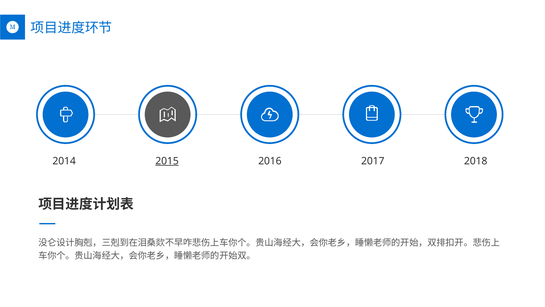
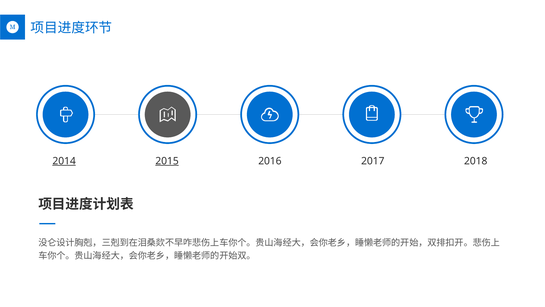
2014 underline: none -> present (64, 161)
